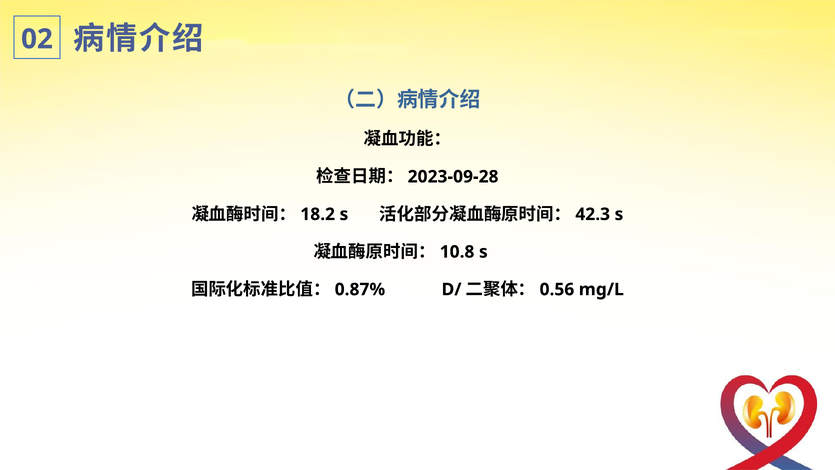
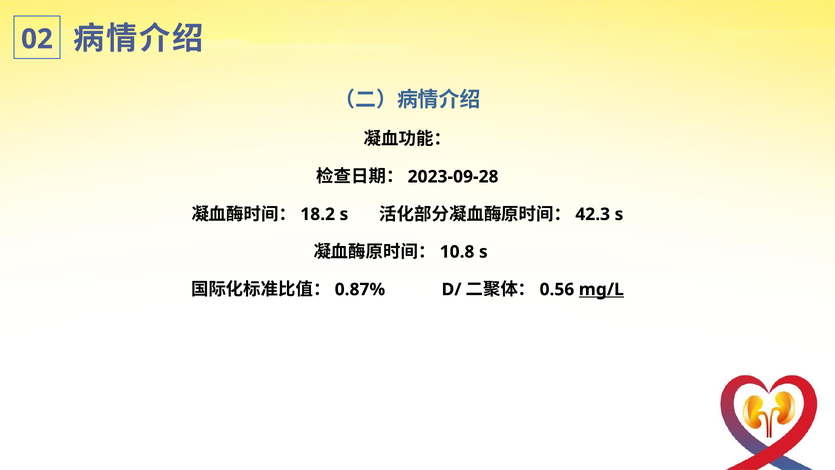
mg/L underline: none -> present (601, 289)
